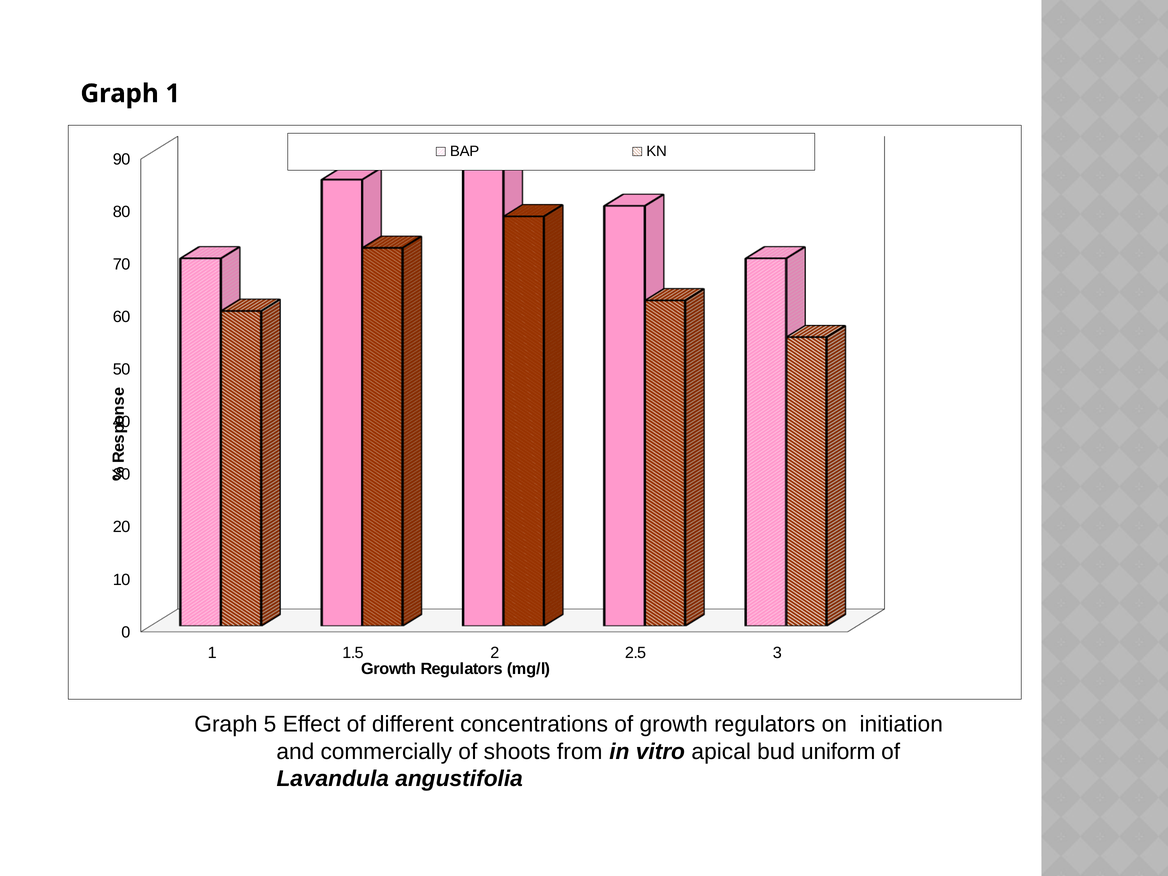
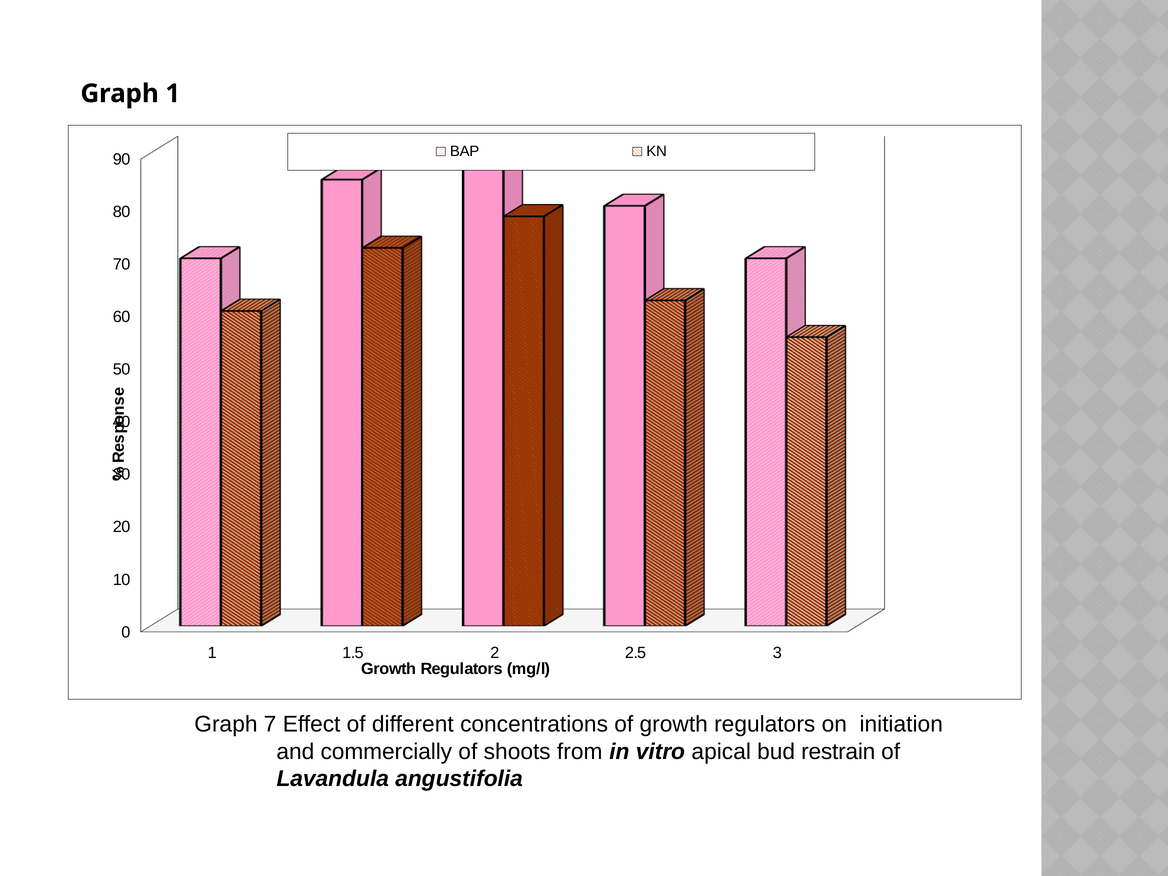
5: 5 -> 7 (270, 724)
uniform: uniform -> restrain (838, 752)
